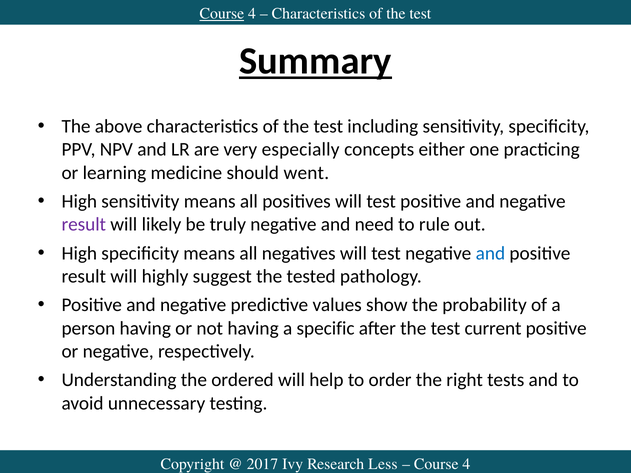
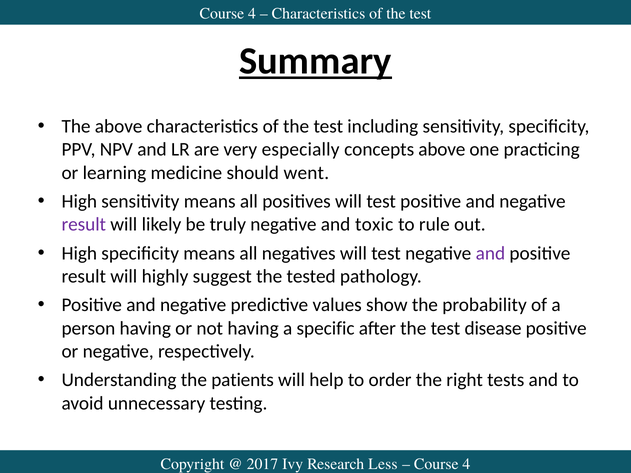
Course underline: present -> none (222, 14)
concepts either: either -> above (442, 150)
need: need -> toxic (374, 225)
and colour: blue -> purple (490, 253)
current: current -> disease (493, 328)
ordered: ordered -> patients (243, 380)
